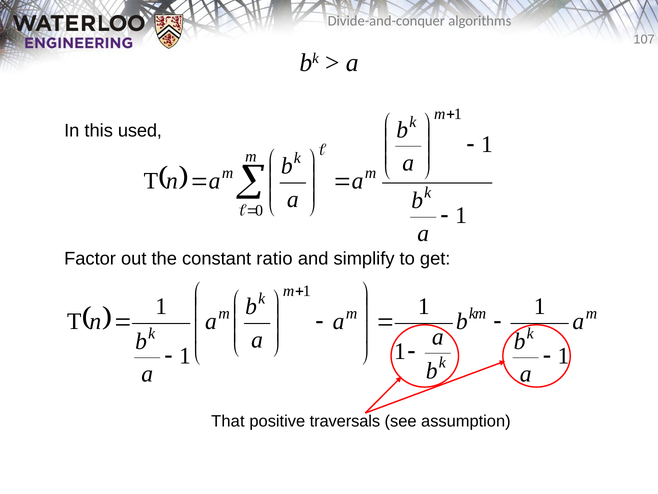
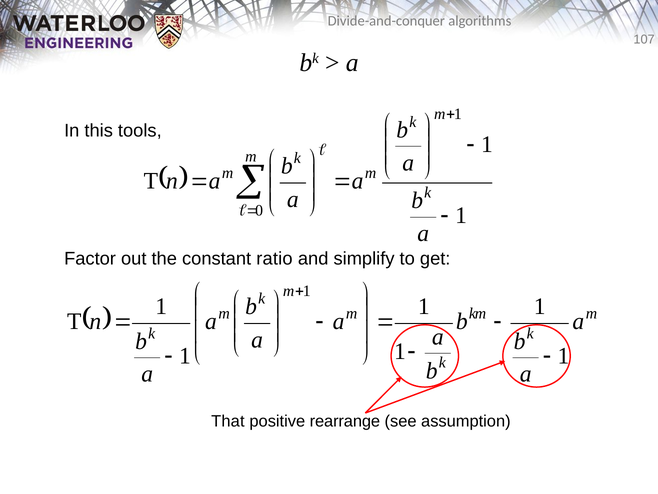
used: used -> tools (140, 131)
traversals: traversals -> rearrange (345, 421)
